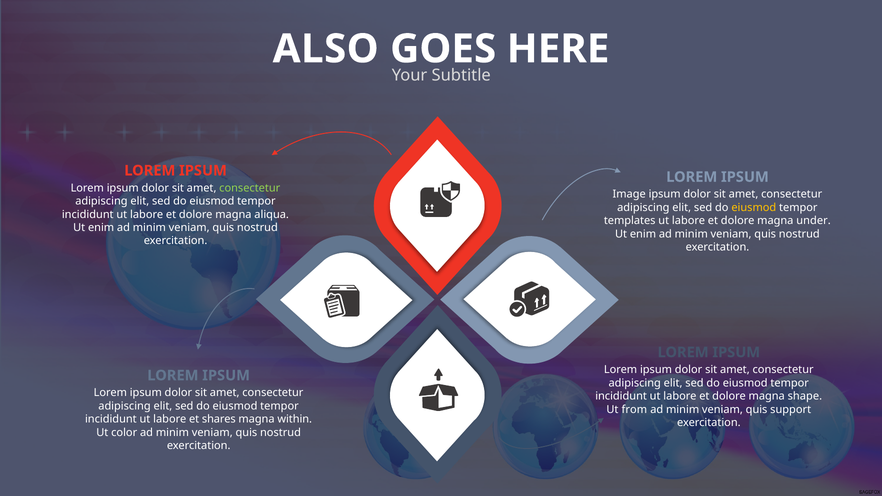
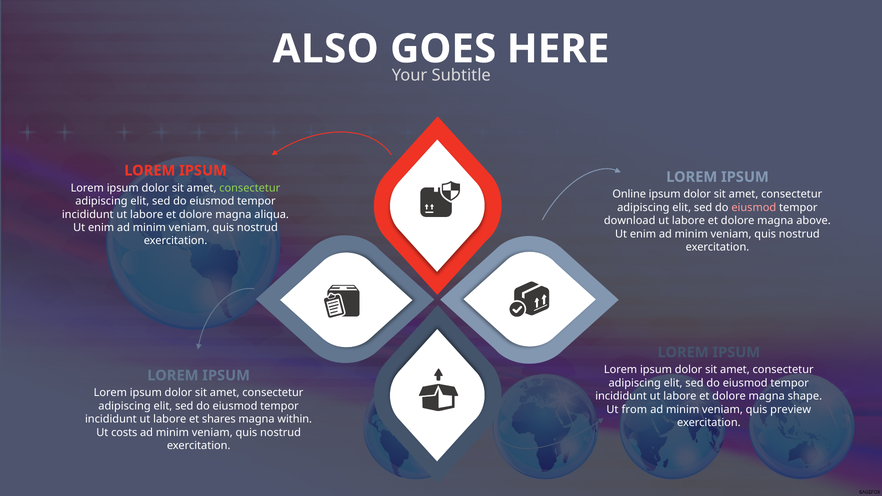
Image: Image -> Online (629, 194)
eiusmod colour: yellow -> pink (754, 208)
templates: templates -> download (630, 221)
under: under -> above (814, 221)
support: support -> preview (791, 409)
color: color -> costs (124, 433)
